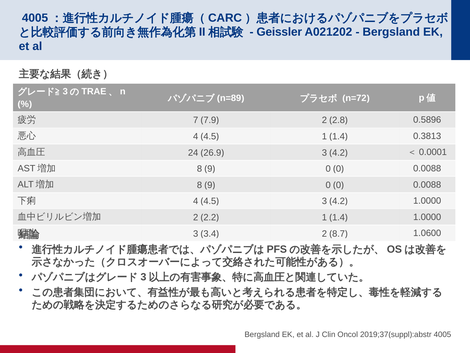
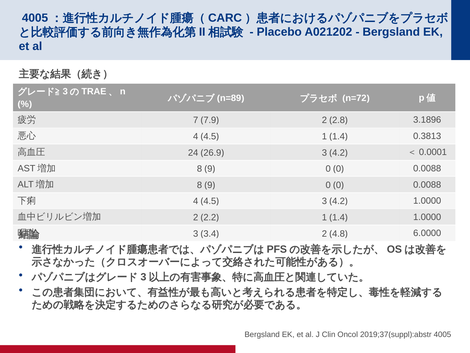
Geissler: Geissler -> Placebo (279, 32)
0.5896: 0.5896 -> 3.1896 (427, 120)
8.7: 8.7 -> 4.8 (339, 233)
1.0600: 1.0600 -> 6.0000 (427, 233)
